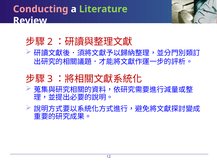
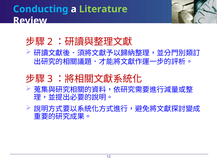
Conducting colour: pink -> light blue (41, 9)
